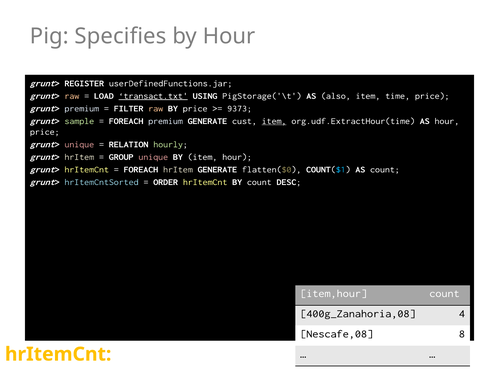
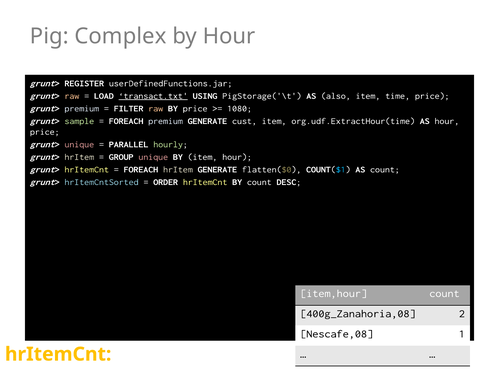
Specifies: Specifies -> Complex (121, 36)
9373: 9373 -> 1080 (240, 108)
item underline: present -> none (274, 121)
RELATION: RELATION -> PARALLEL (129, 144)
4: 4 -> 2 (462, 314)
8: 8 -> 1 (462, 334)
